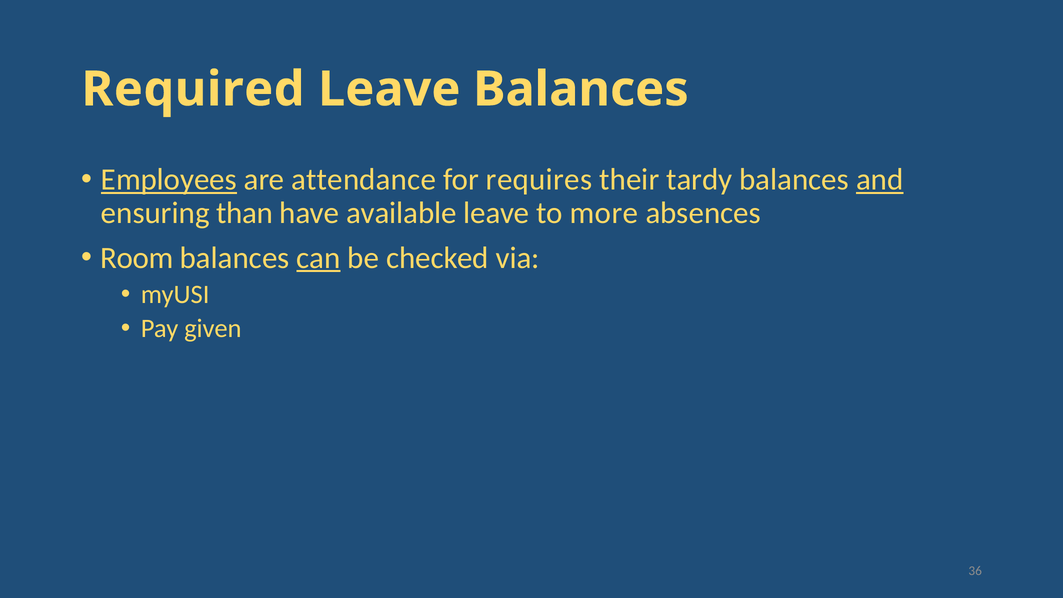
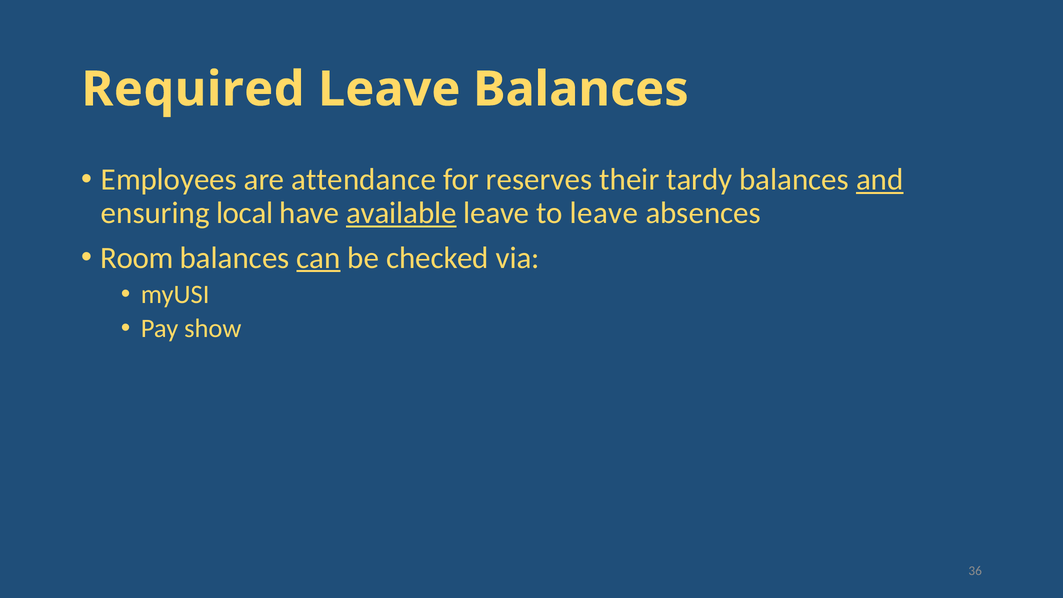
Employees underline: present -> none (169, 180)
requires: requires -> reserves (539, 180)
than: than -> local (245, 213)
available underline: none -> present (401, 213)
to more: more -> leave (604, 213)
given: given -> show (213, 329)
